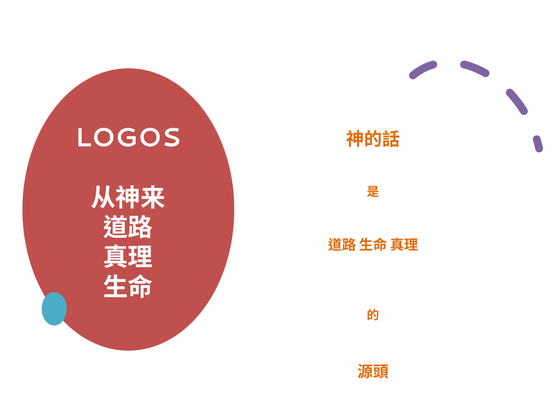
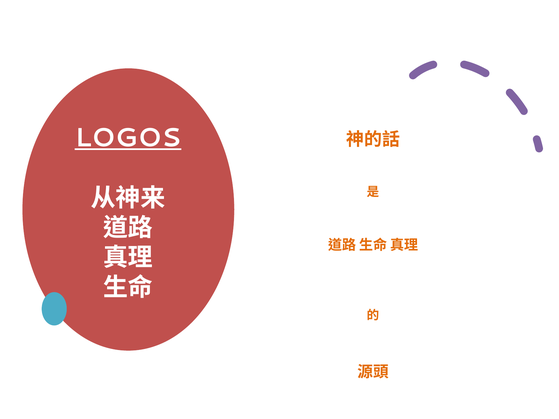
LOGOS underline: none -> present (128, 138)
